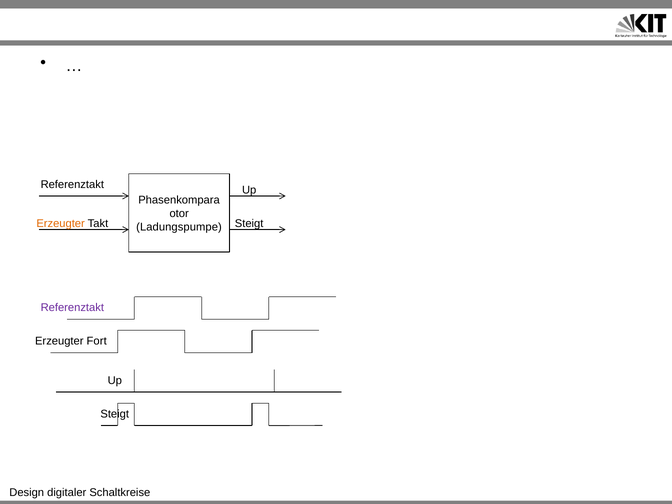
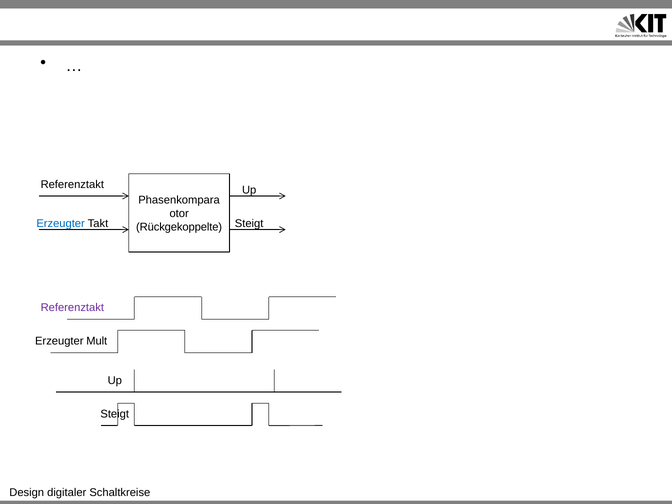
Erzeugter colour: orange -> blue (61, 224)
Ladungspumpe: Ladungspumpe -> Rückgekoppelte (179, 227)
Fort: Fort -> Mult (97, 341)
